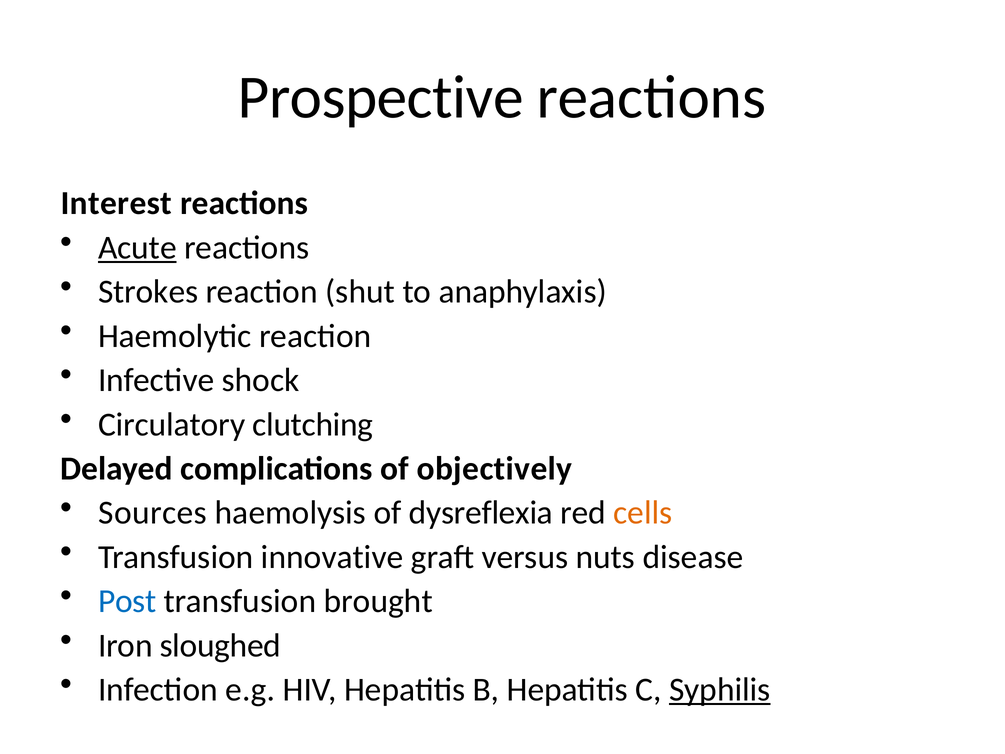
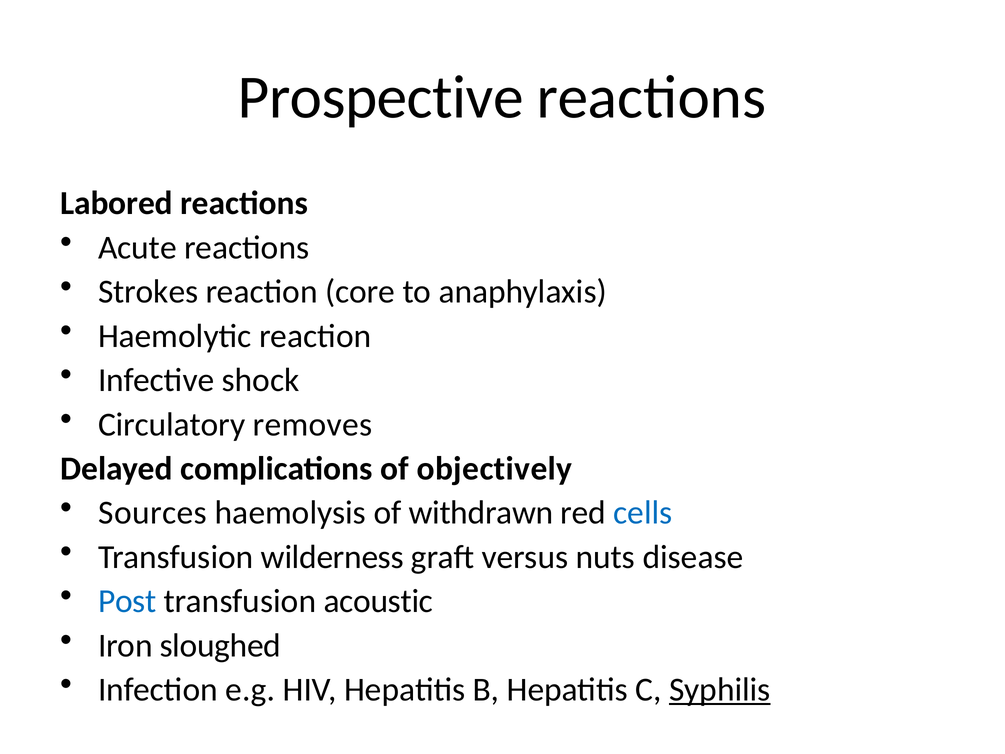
Interest: Interest -> Labored (117, 203)
Acute underline: present -> none (137, 248)
shut: shut -> core (360, 292)
clutching: clutching -> removes (313, 424)
dysreflexia: dysreflexia -> withdrawn (481, 513)
cells colour: orange -> blue (643, 513)
innovative: innovative -> wilderness (332, 557)
brought: brought -> acoustic (378, 601)
